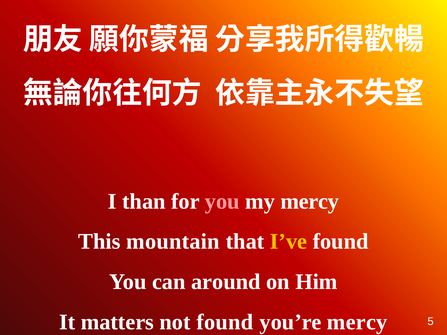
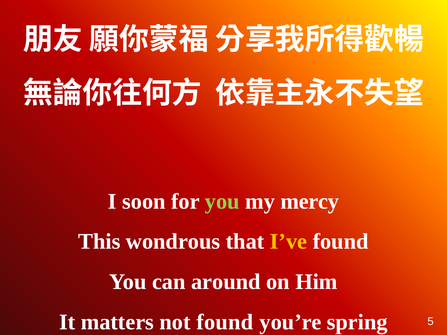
than: than -> soon (144, 202)
you colour: pink -> light green (222, 202)
mountain: mountain -> wondrous (173, 242)
you’re mercy: mercy -> spring (357, 322)
